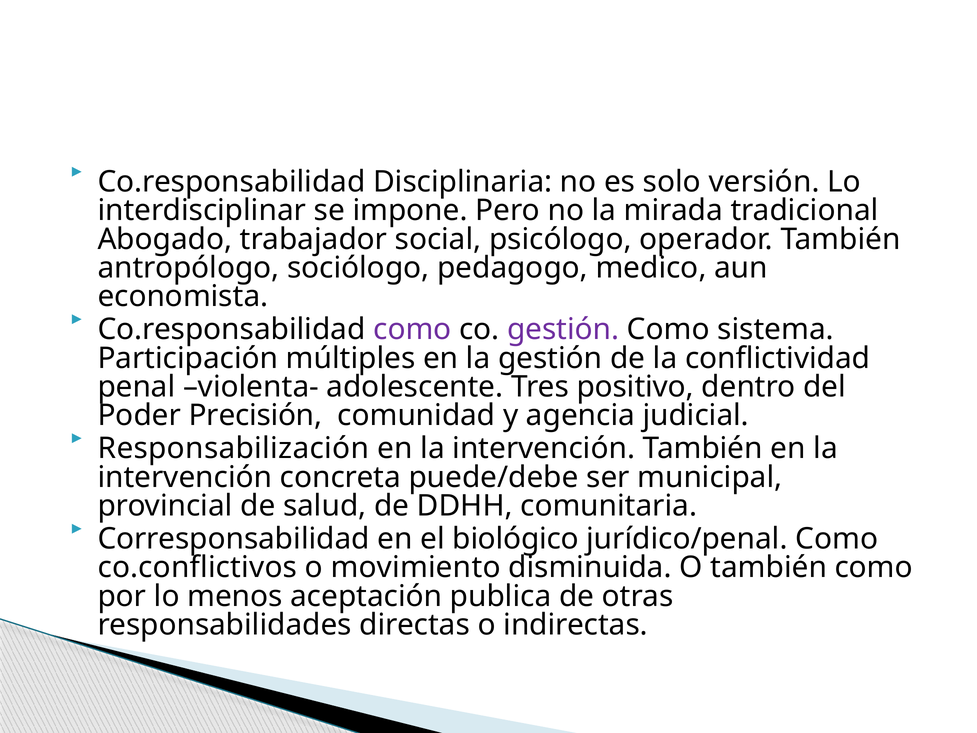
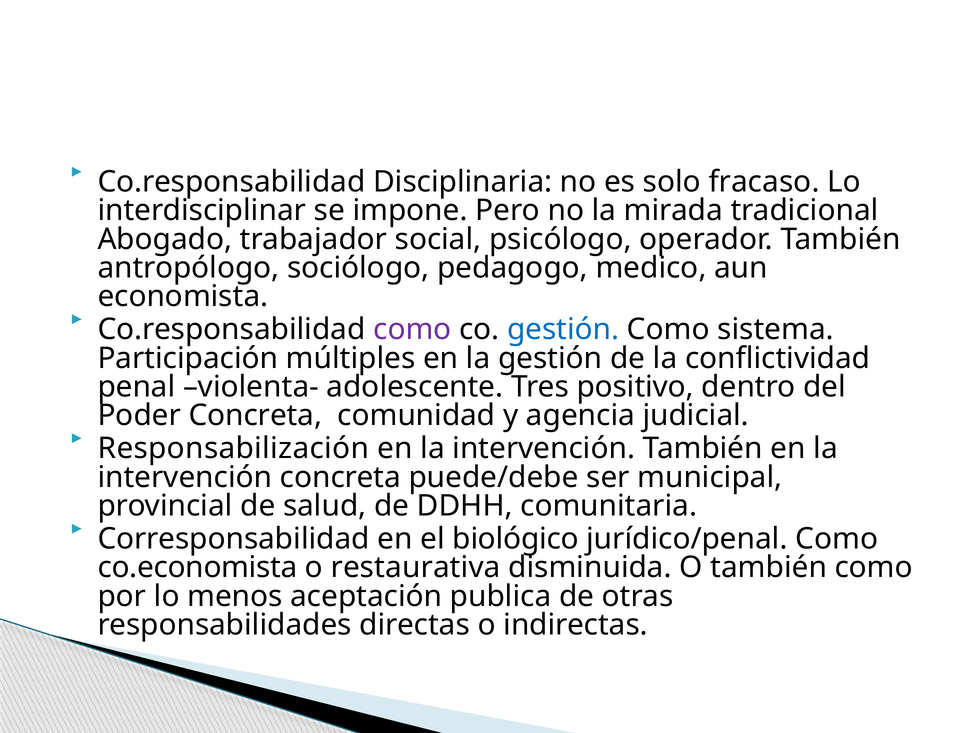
versión: versión -> fracaso (764, 182)
gestión colour: purple -> blue (563, 329)
Poder Precisión: Precisión -> Concreta (255, 415)
co.conflictivos: co.conflictivos -> co.economista (198, 567)
movimiento: movimiento -> restaurativa (416, 567)
